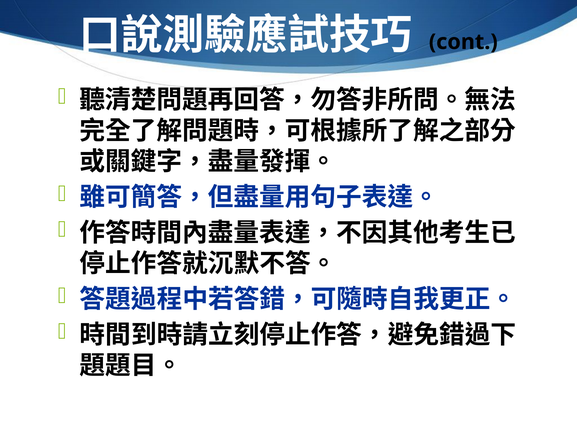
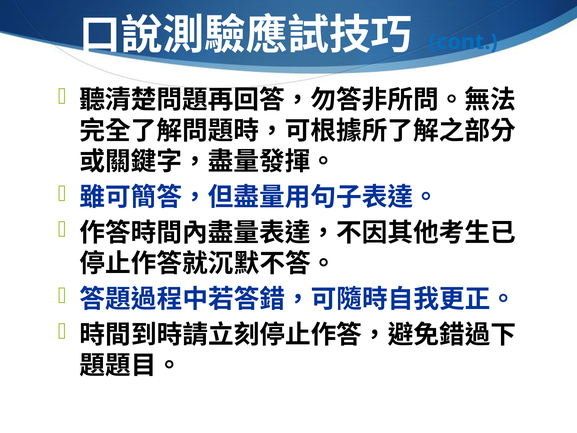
cont colour: black -> blue (463, 42)
